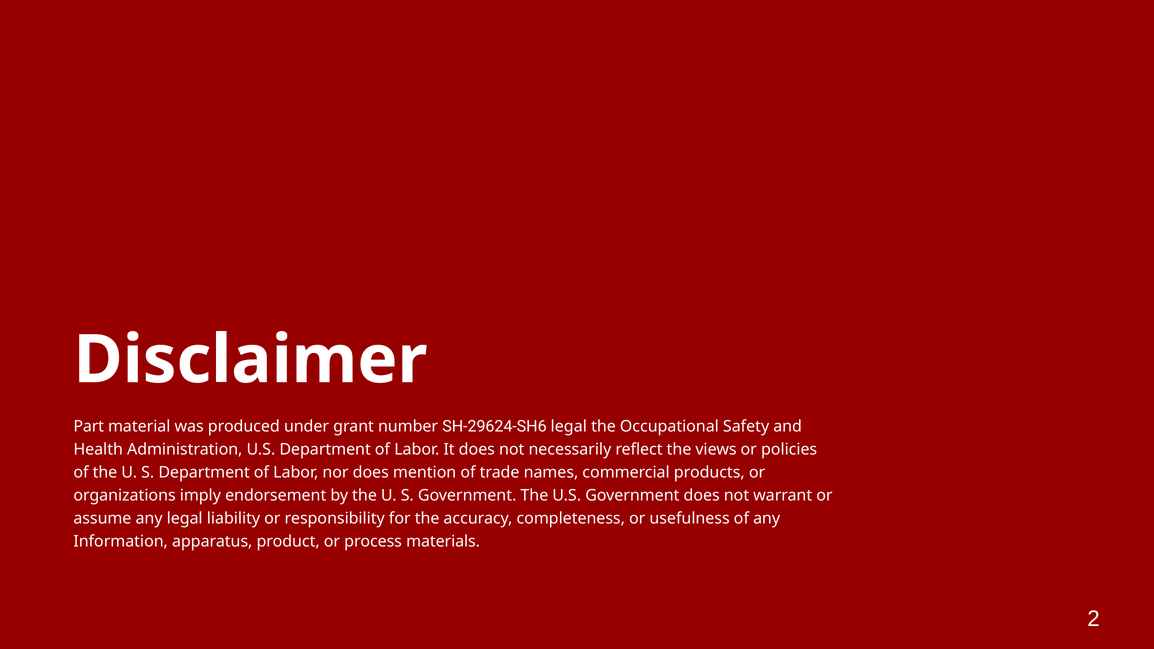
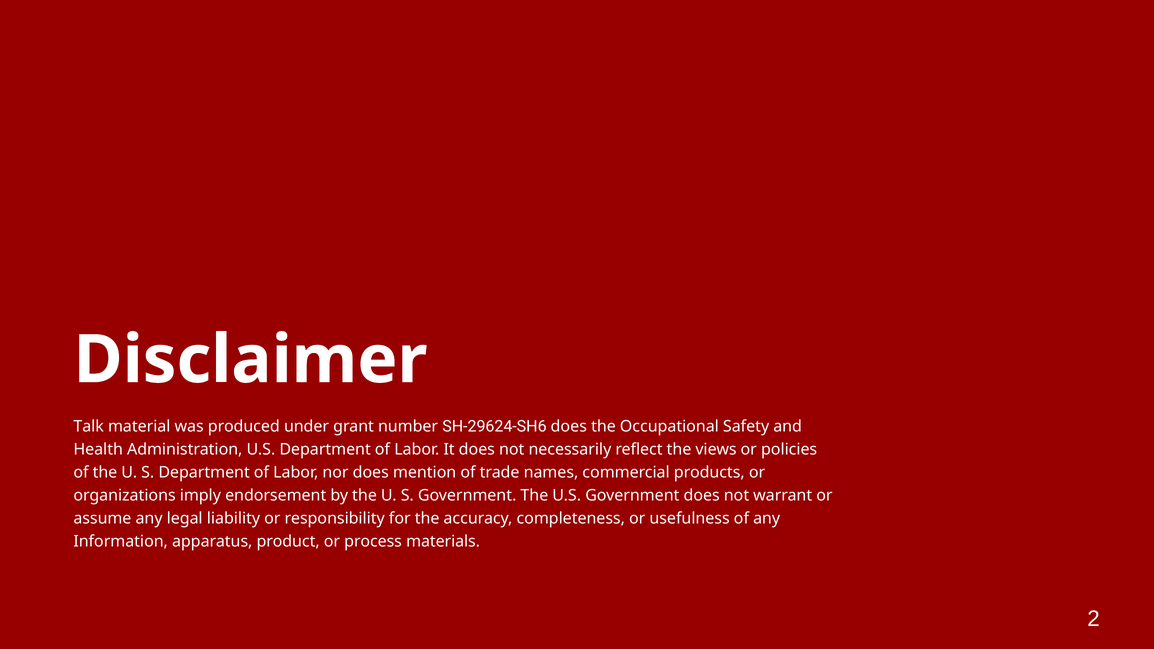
Part: Part -> Talk (89, 426)
SH-29624-SH6 legal: legal -> does (569, 426)
